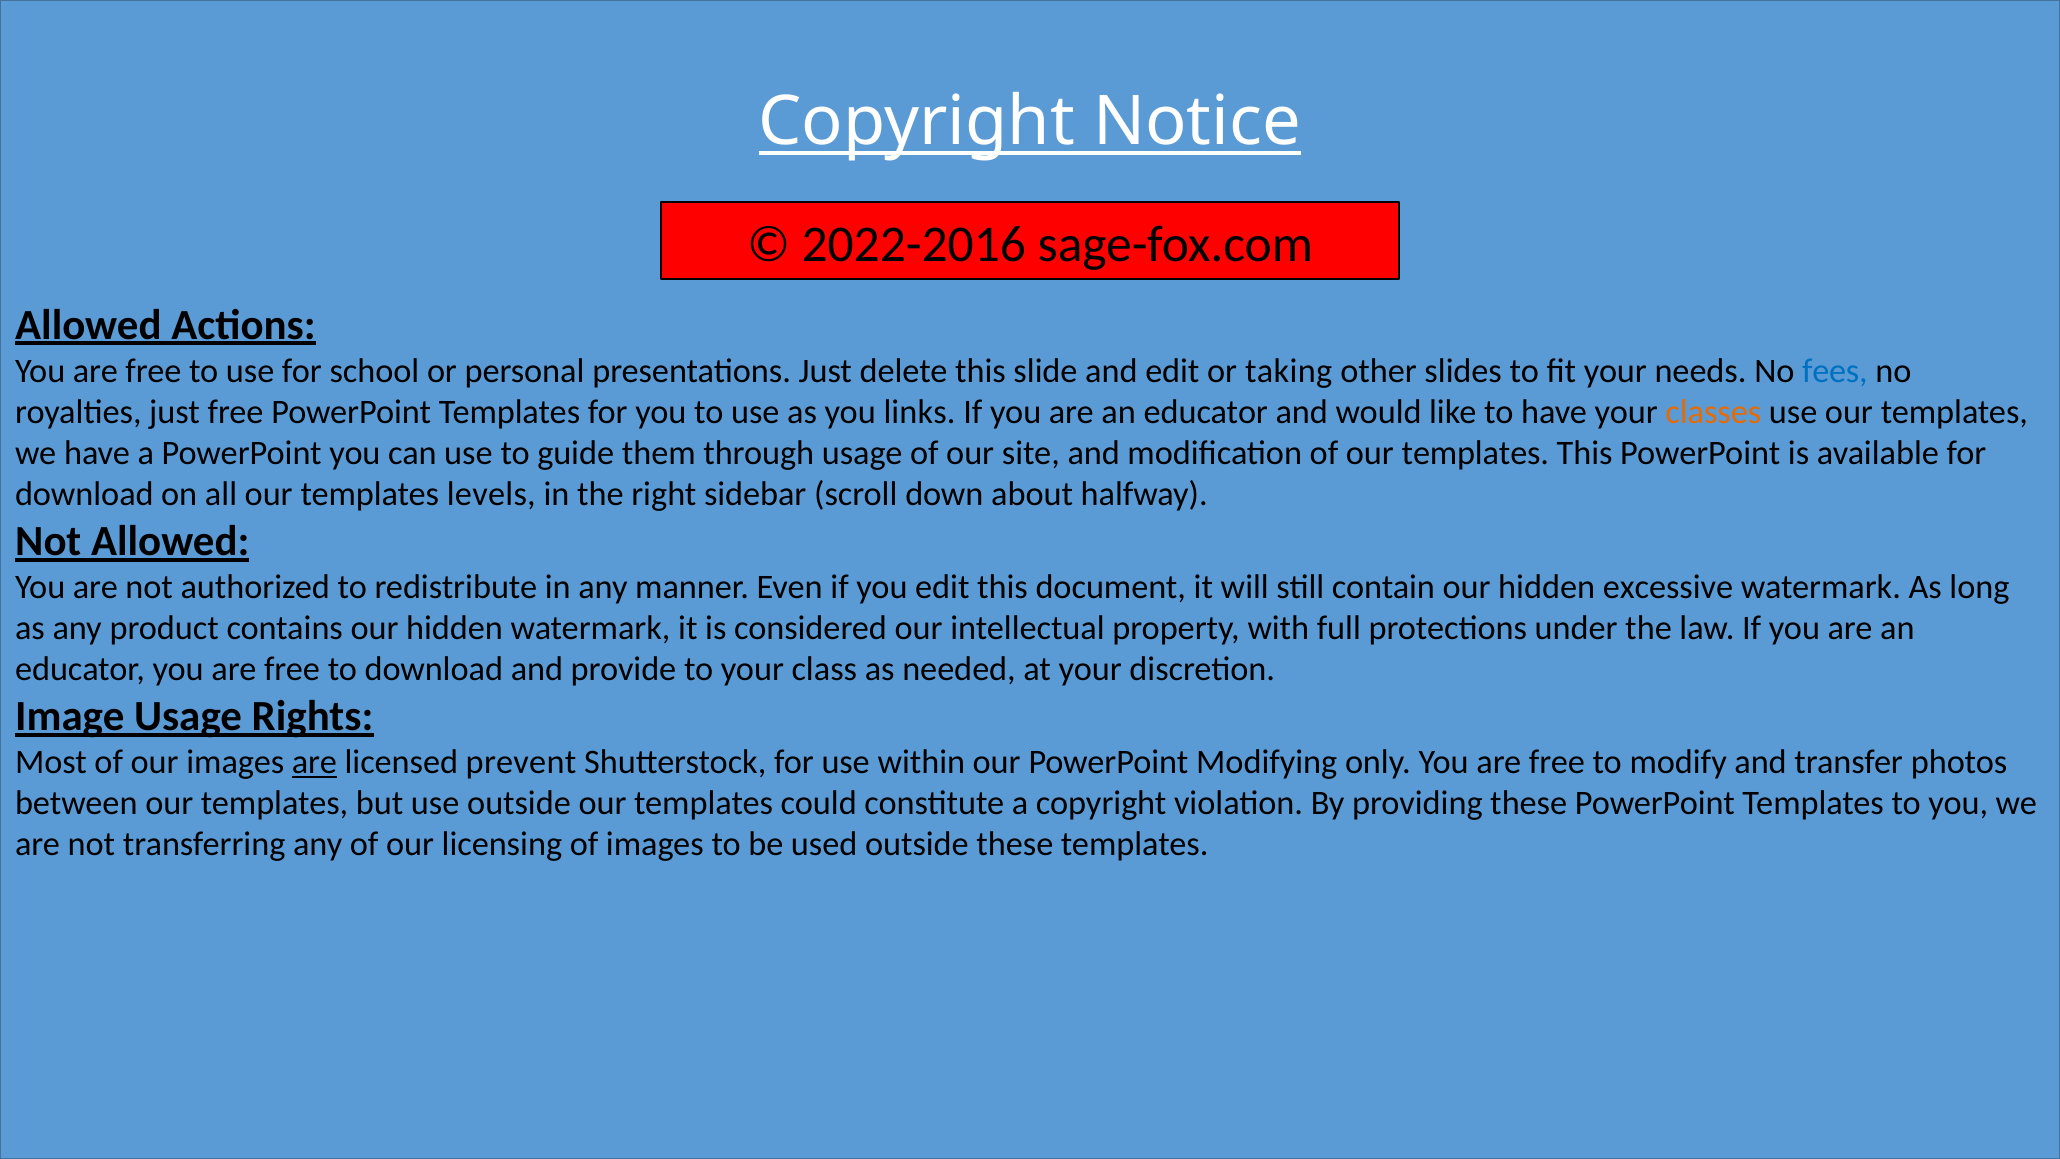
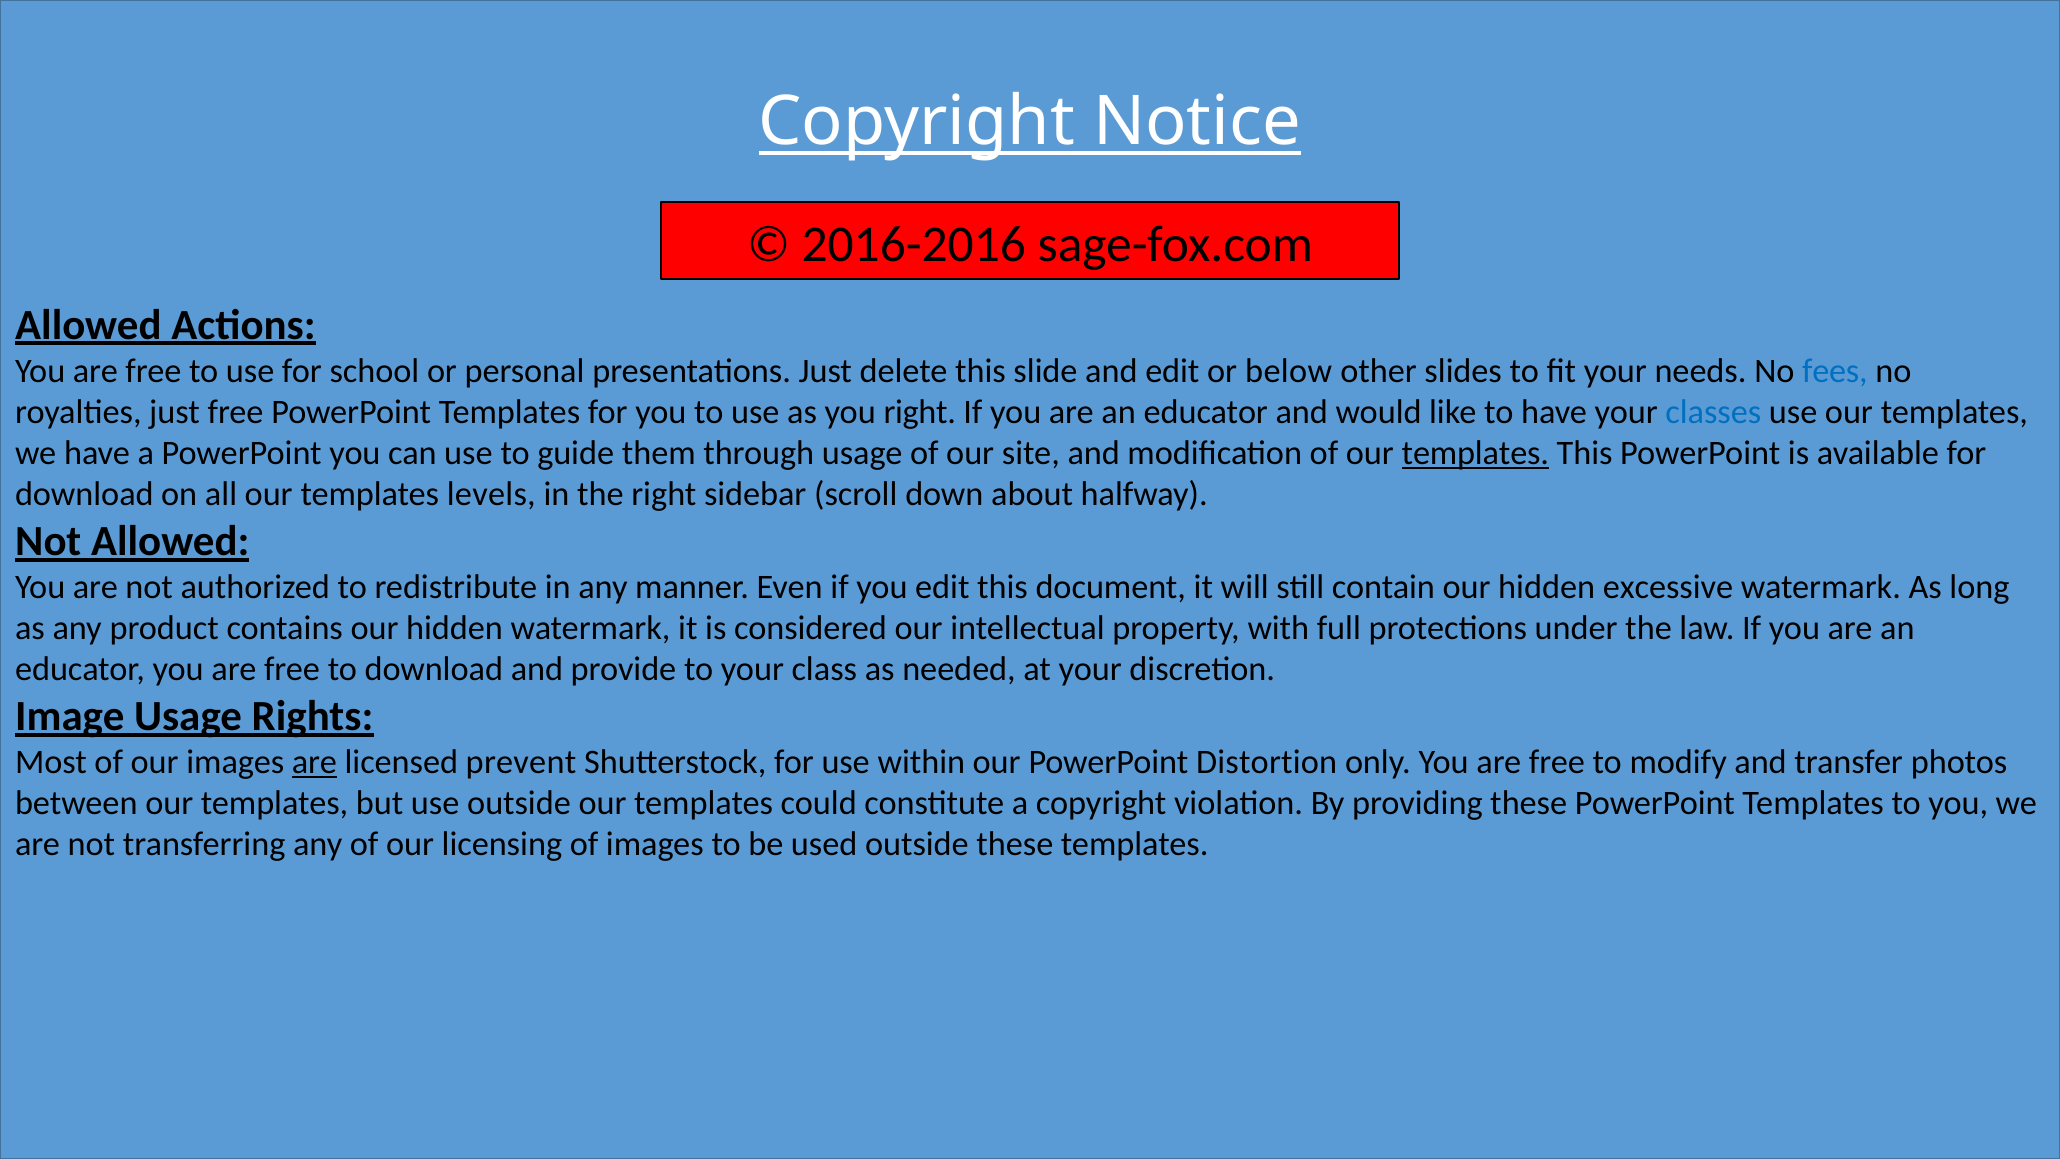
2022-2016: 2022-2016 -> 2016-2016 (914, 244)
taking: taking -> below (1289, 371)
you links: links -> right (920, 412)
classes colour: orange -> blue (1713, 412)
templates underline: none -> present (1475, 453)
Modifying: Modifying -> Distortion (1267, 762)
